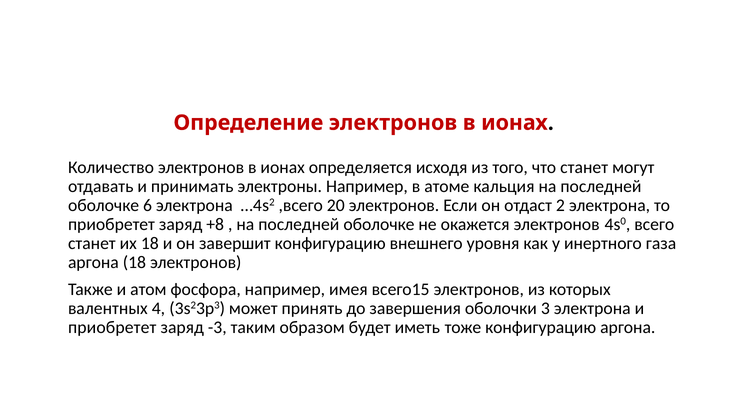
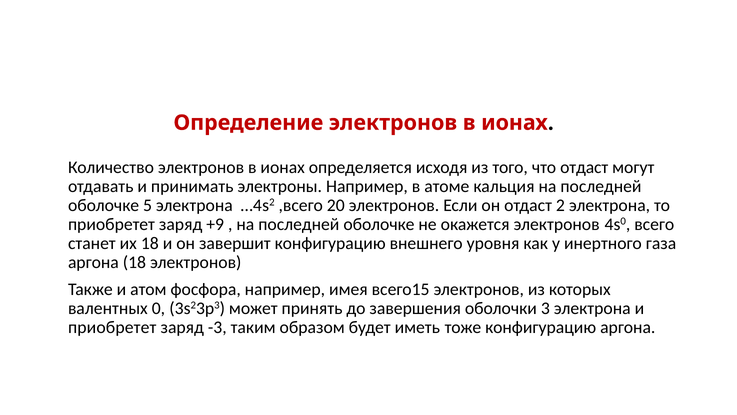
что станет: станет -> отдаст (584, 167)
6: 6 -> 5 (148, 205)
+8: +8 -> +9 (215, 224)
4: 4 -> 0 (158, 308)
